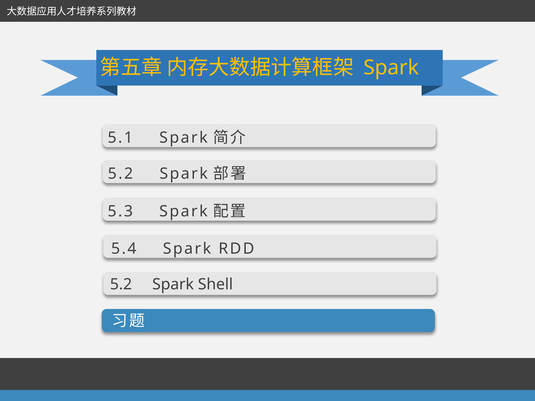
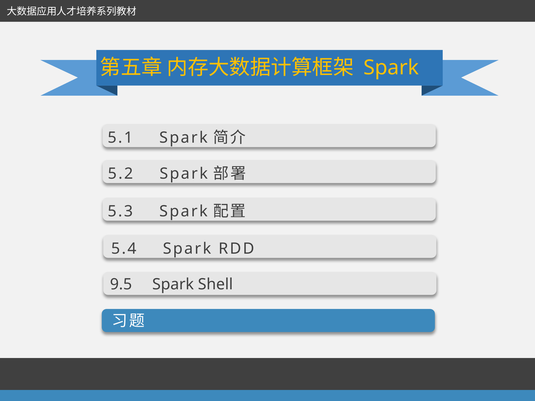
5.2: 5.2 -> 9.5 (121, 285)
